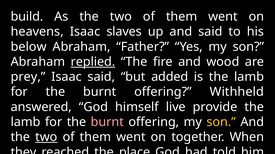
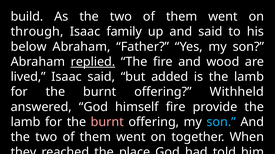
heavens: heavens -> through (37, 32)
slaves: slaves -> family (124, 32)
prey: prey -> lived (28, 77)
himself live: live -> fire (176, 107)
son colour: yellow -> light blue (221, 123)
two underline: present -> none (46, 138)
